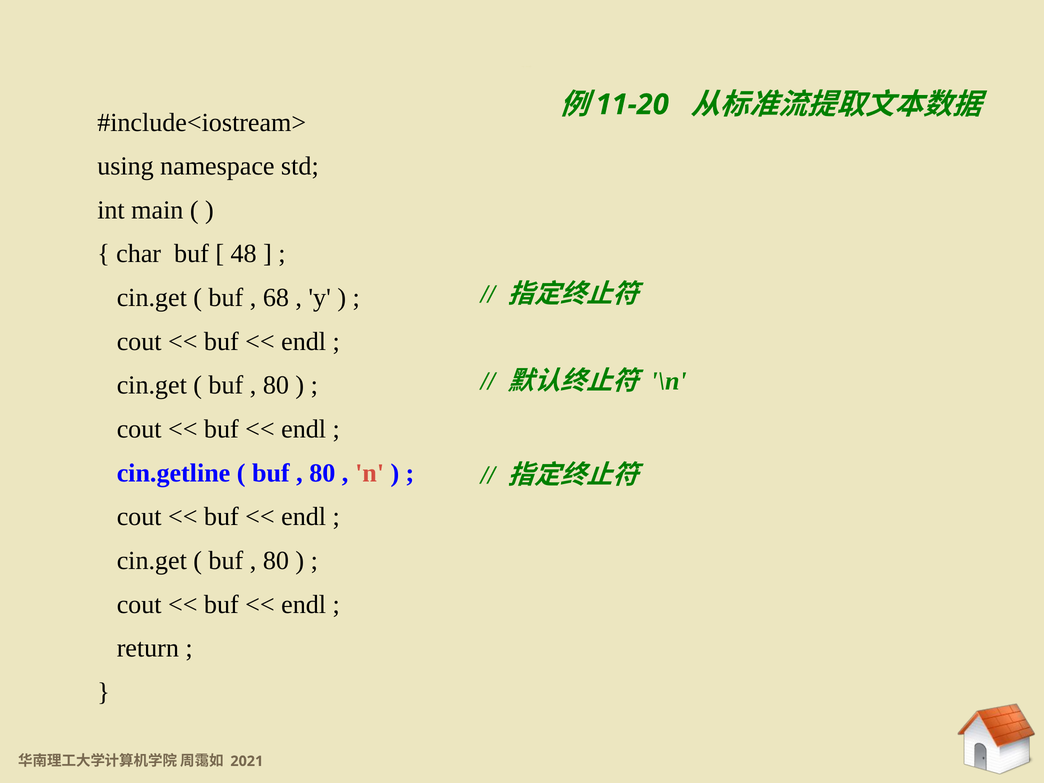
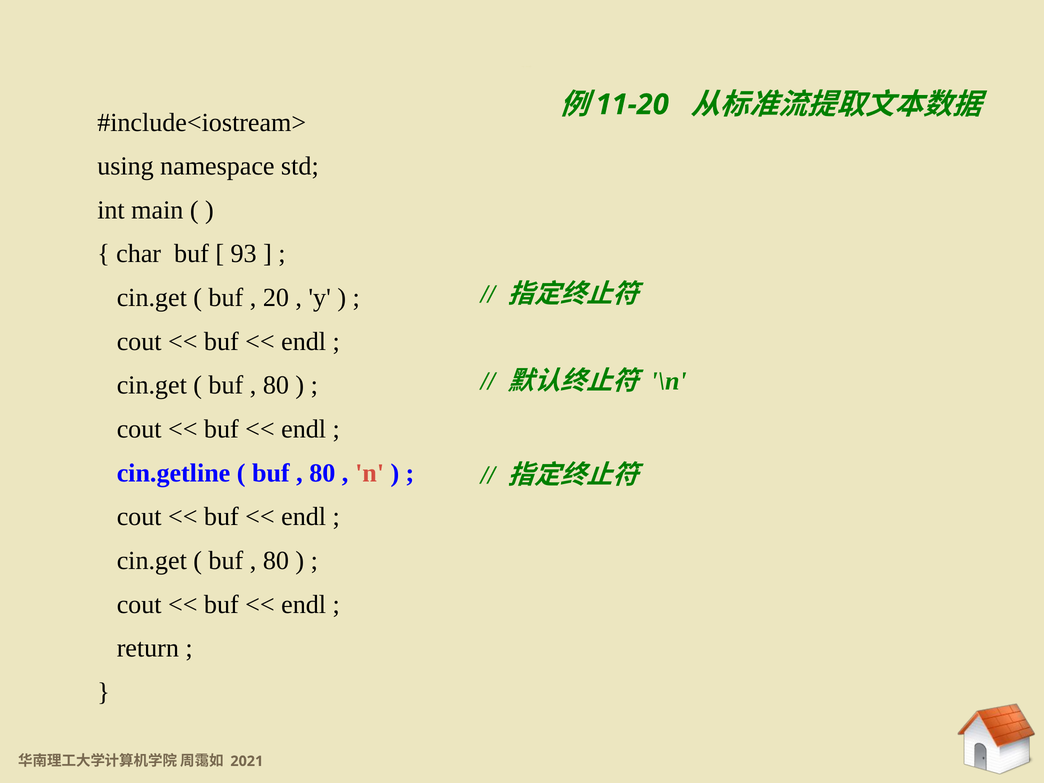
48: 48 -> 93 (244, 254)
68: 68 -> 20 (276, 298)
